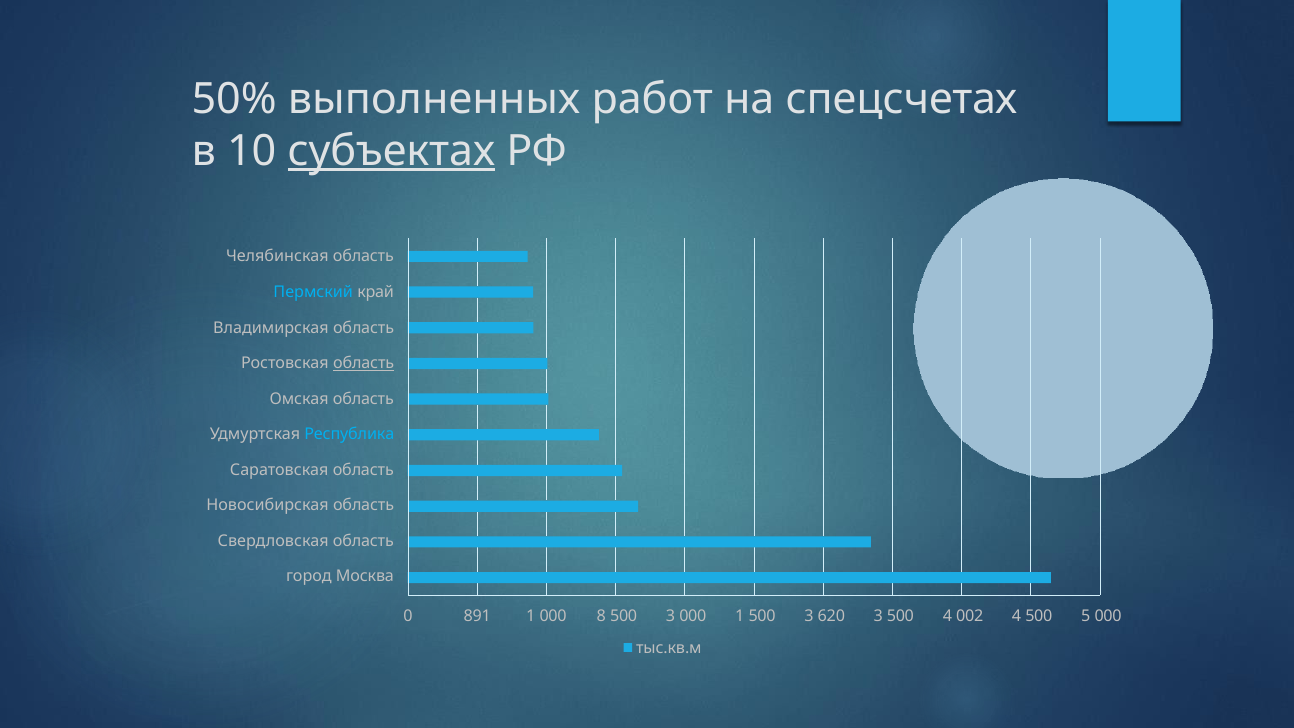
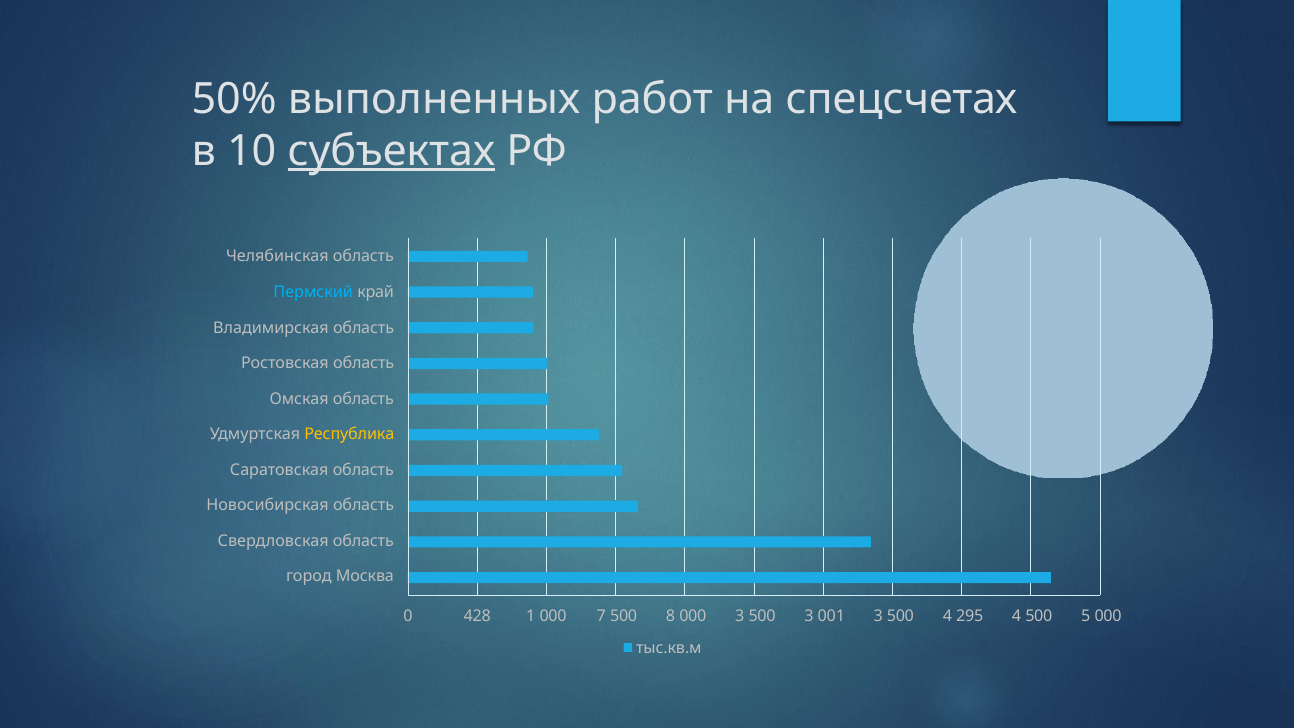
область underline: present -> none (364, 363)
Республика colour: light blue -> yellow (349, 434)
891: 891 -> 428 (477, 616)
8: 8 -> 7 (601, 616)
3: 3 -> 8 (671, 616)
000 1: 1 -> 3 (740, 616)
620: 620 -> 001 (831, 616)
002: 002 -> 295 (970, 616)
